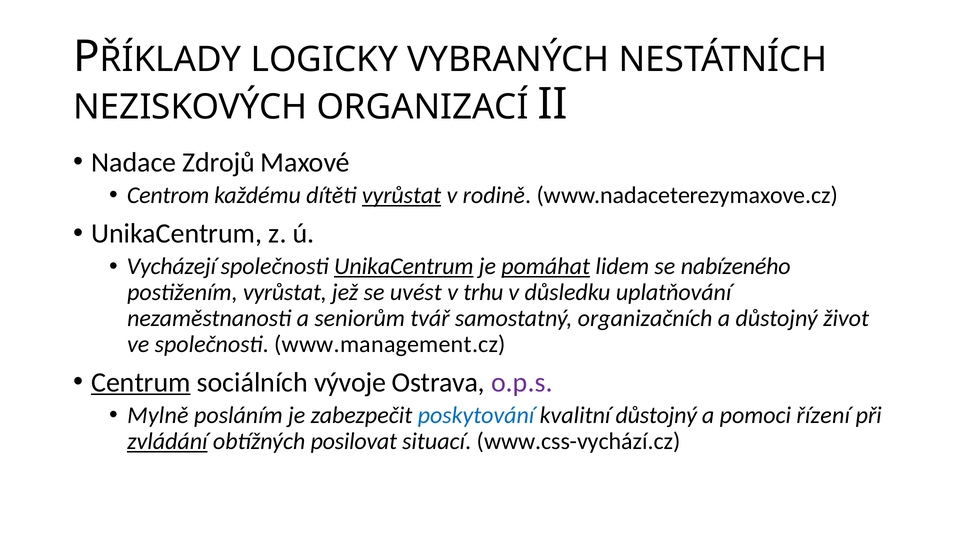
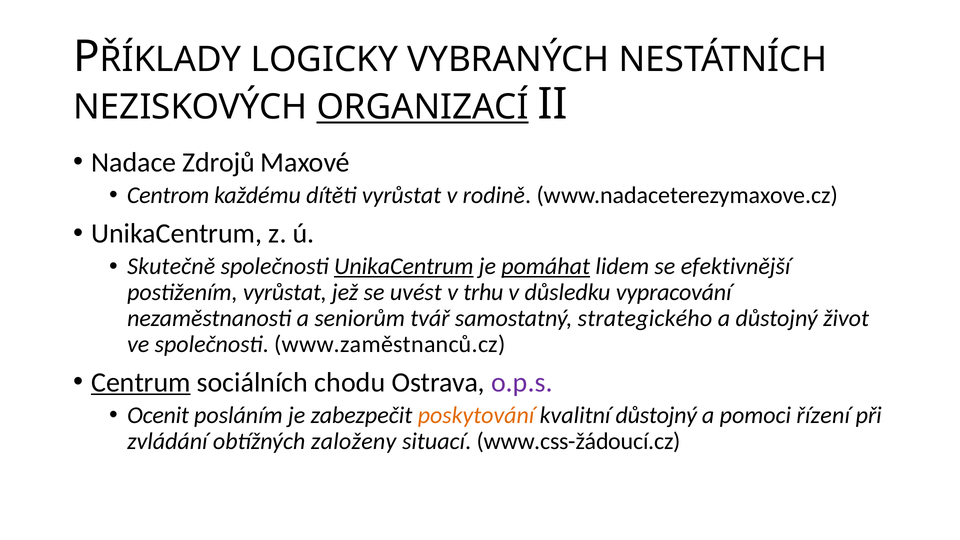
ORGANIZACÍ underline: none -> present (423, 107)
vyrůstat underline: present -> none (402, 195)
Vycházejí: Vycházejí -> Skutečně (171, 267)
nabízeného: nabízeného -> efektivnější (736, 267)
uplatňování: uplatňování -> vypracování (674, 292)
organizačních: organizačních -> strategického (645, 318)
www.management.cz: www.management.cz -> www.zaměstnanců.cz (390, 344)
vývoje: vývoje -> chodu (350, 382)
Mylně: Mylně -> Ocenit (158, 415)
poskytování colour: blue -> orange (476, 415)
zvládání underline: present -> none (167, 441)
posilovat: posilovat -> založeny (354, 441)
www.css-vychází.cz: www.css-vychází.cz -> www.css-žádoucí.cz (579, 441)
